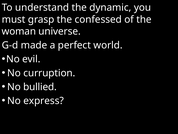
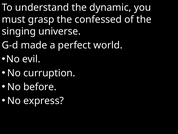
woman: woman -> singing (19, 31)
bullied: bullied -> before (40, 87)
